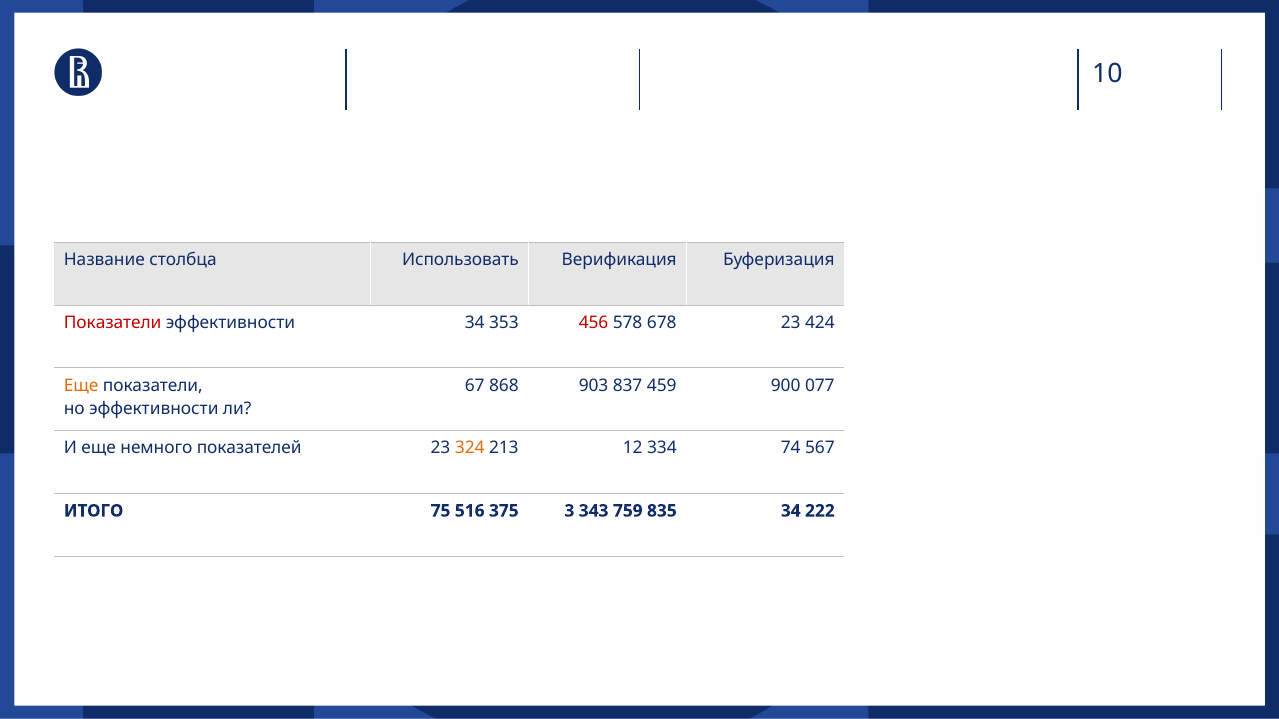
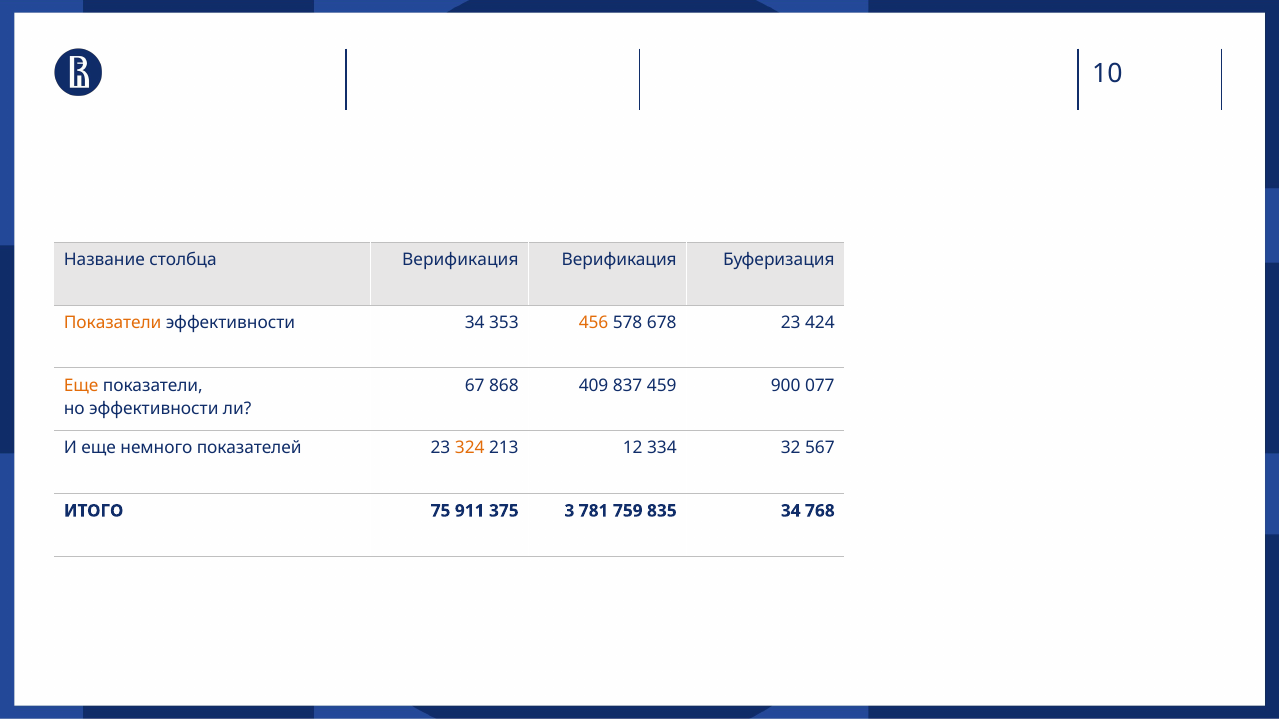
столбца Использовать: Использовать -> Верификация (460, 260)
Показатели colour: red -> orange (113, 323)
456 colour: red -> orange (594, 323)
903: 903 -> 409 (594, 386)
74: 74 -> 32 (791, 448)
516: 516 -> 911 (470, 511)
343: 343 -> 781 (594, 511)
222: 222 -> 768 (820, 511)
